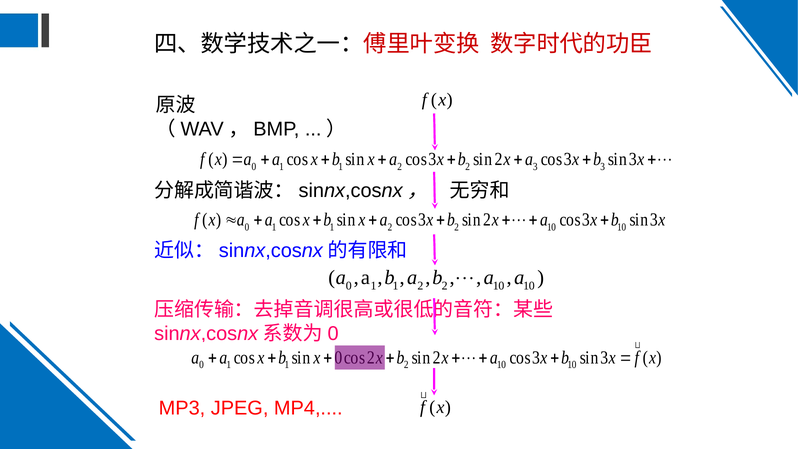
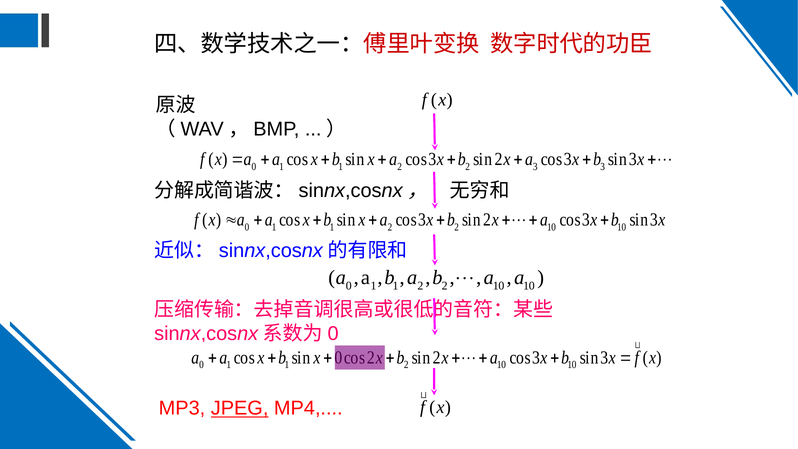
JPEG underline: none -> present (240, 408)
